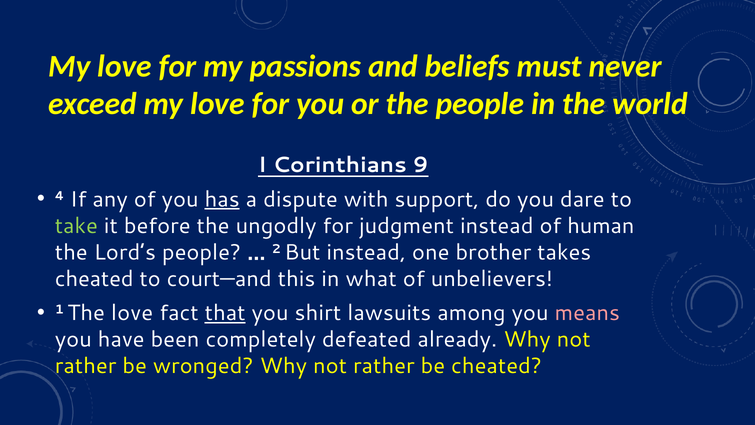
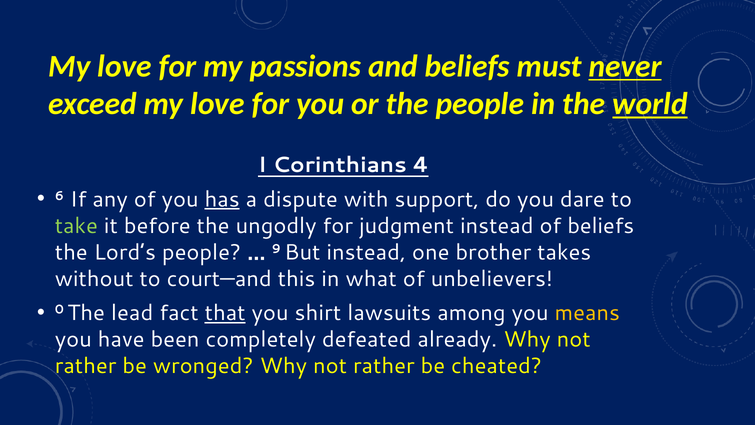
never underline: none -> present (625, 66)
world underline: none -> present (650, 104)
9: 9 -> 4 (421, 165)
4: 4 -> 6 (59, 196)
of human: human -> beliefs (601, 226)
2: 2 -> 9 (276, 249)
cheated: cheated -> without (94, 279)
1: 1 -> 0 (59, 309)
The love: love -> lead (132, 313)
means colour: pink -> yellow (587, 313)
